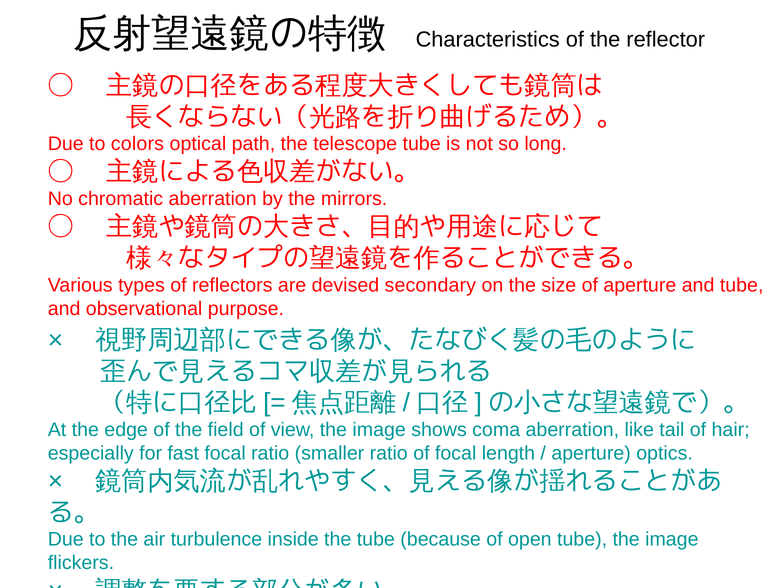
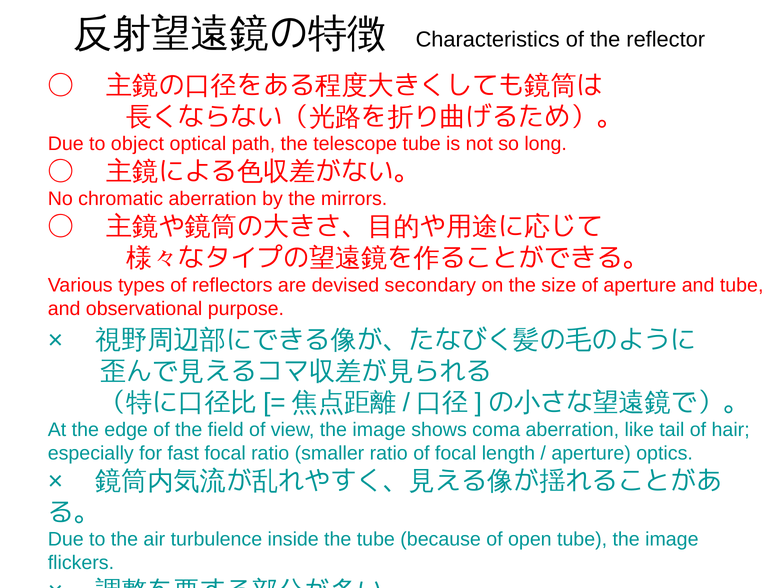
colors: colors -> object (137, 144)
